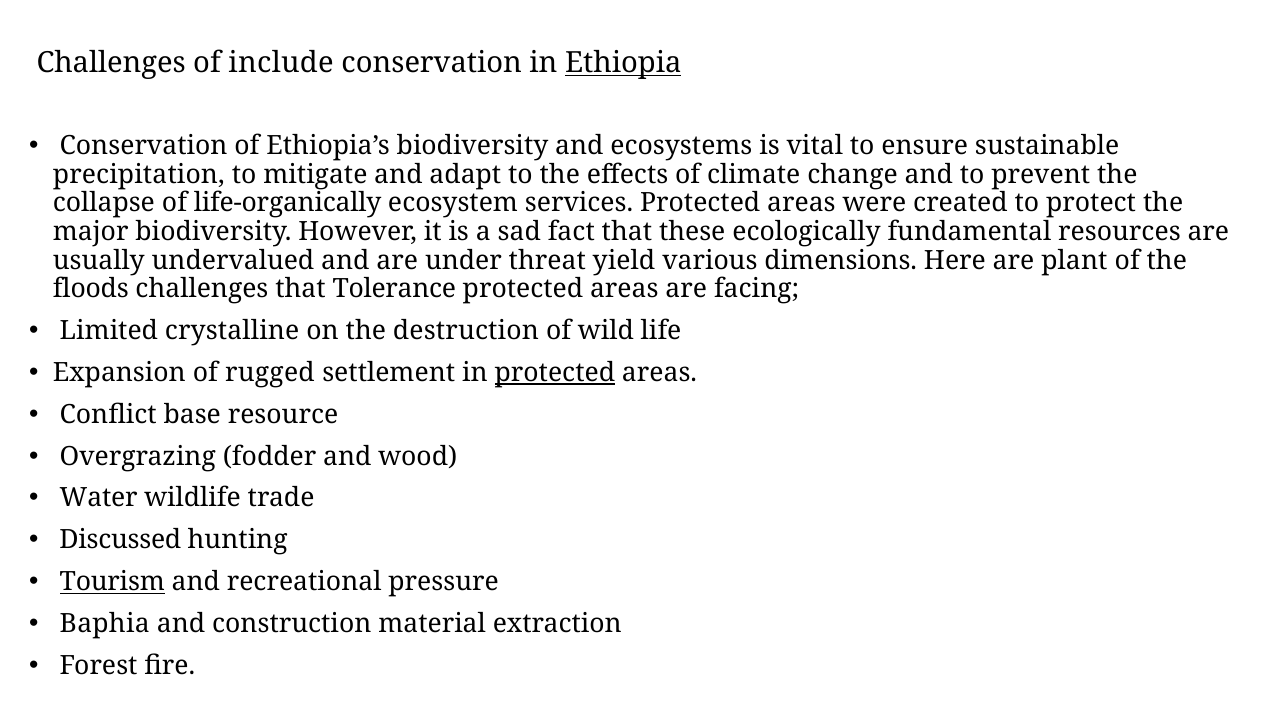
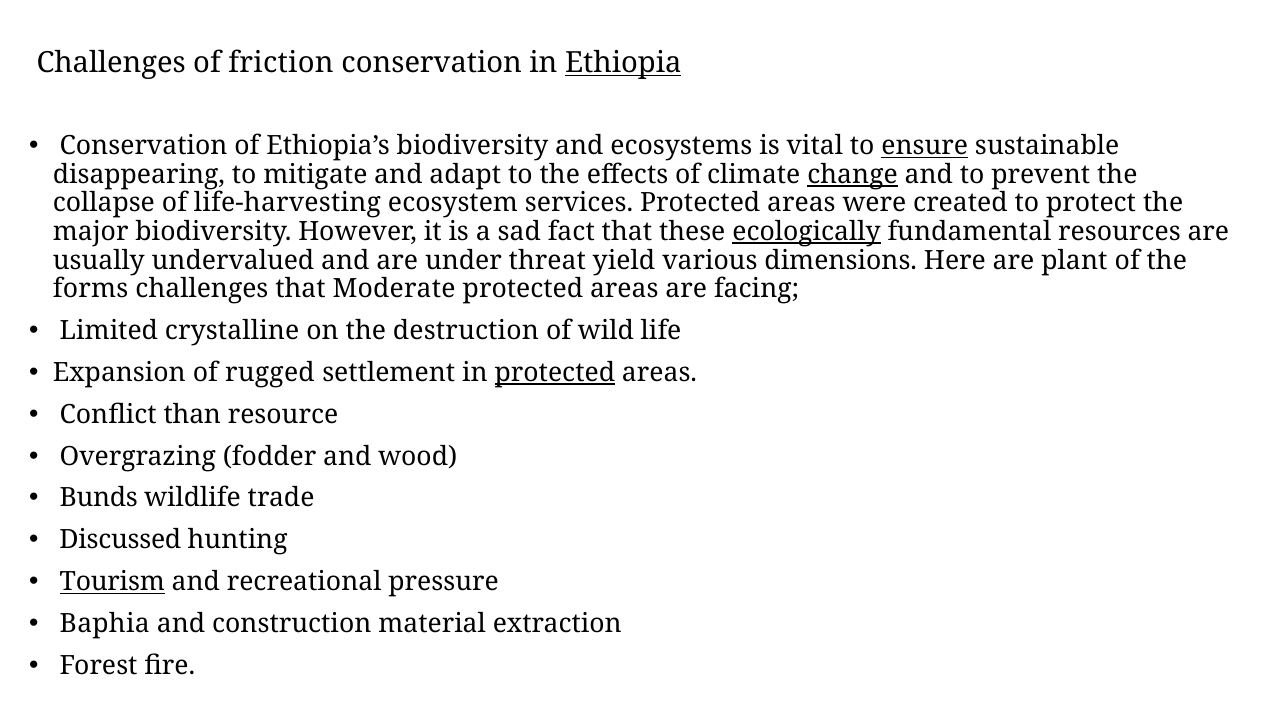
include: include -> friction (281, 63)
ensure underline: none -> present (925, 146)
precipitation: precipitation -> disappearing (139, 175)
change underline: none -> present (853, 175)
life-organically: life-organically -> life-harvesting (287, 203)
ecologically underline: none -> present (806, 232)
floods: floods -> forms (91, 289)
Tolerance: Tolerance -> Moderate (394, 289)
base: base -> than (192, 414)
Water: Water -> Bunds (99, 498)
